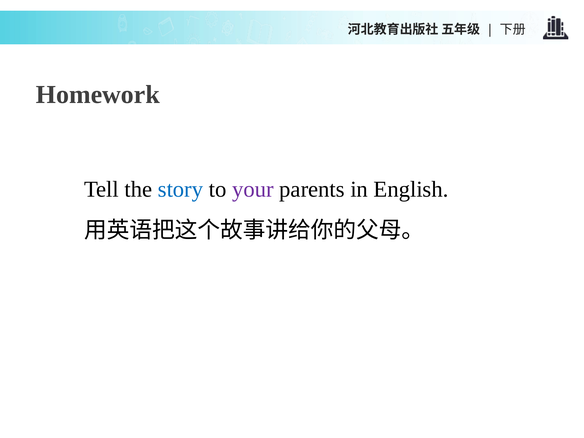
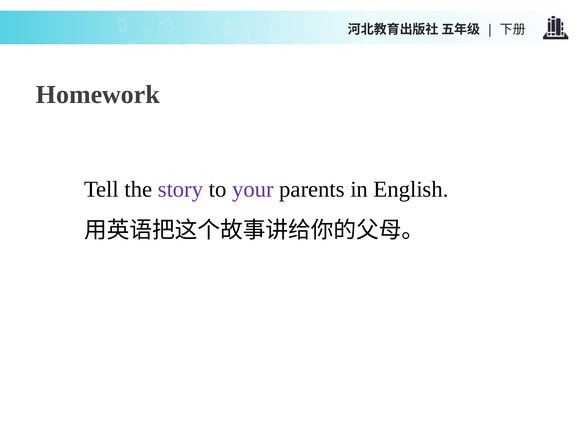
story colour: blue -> purple (181, 189)
